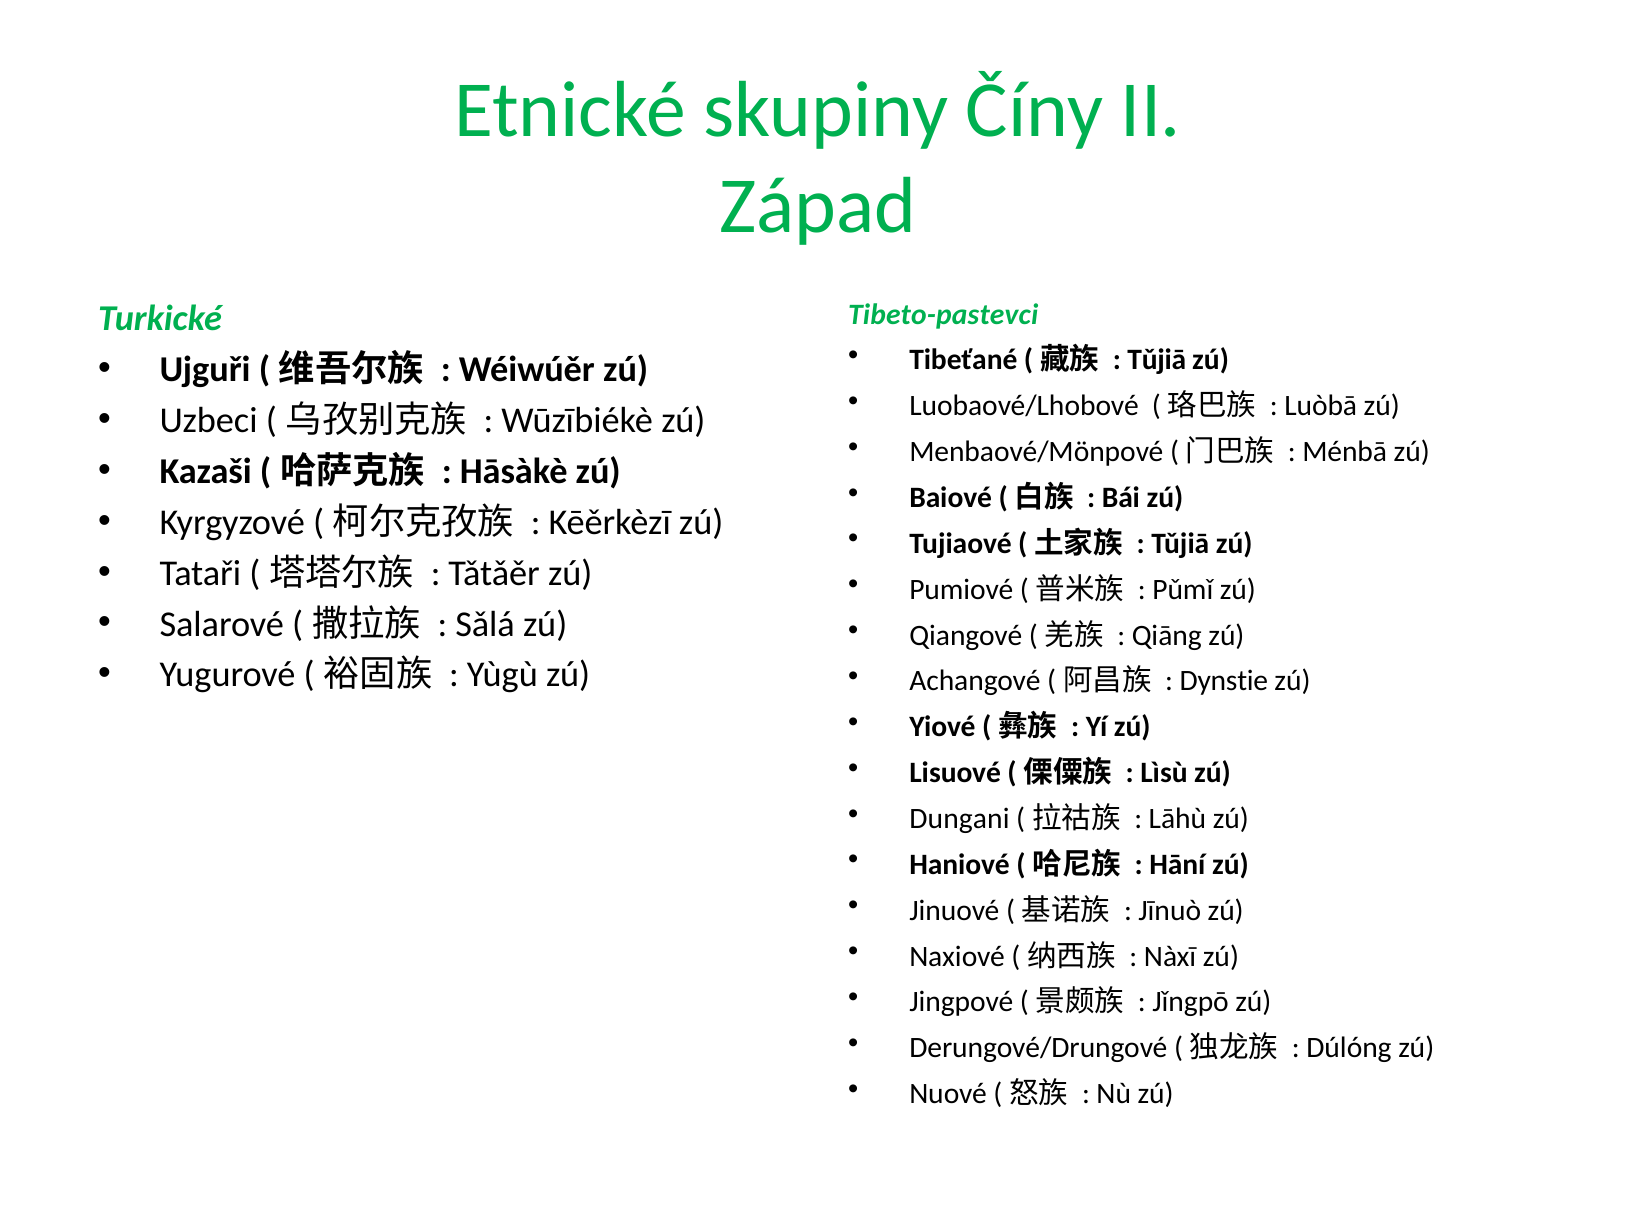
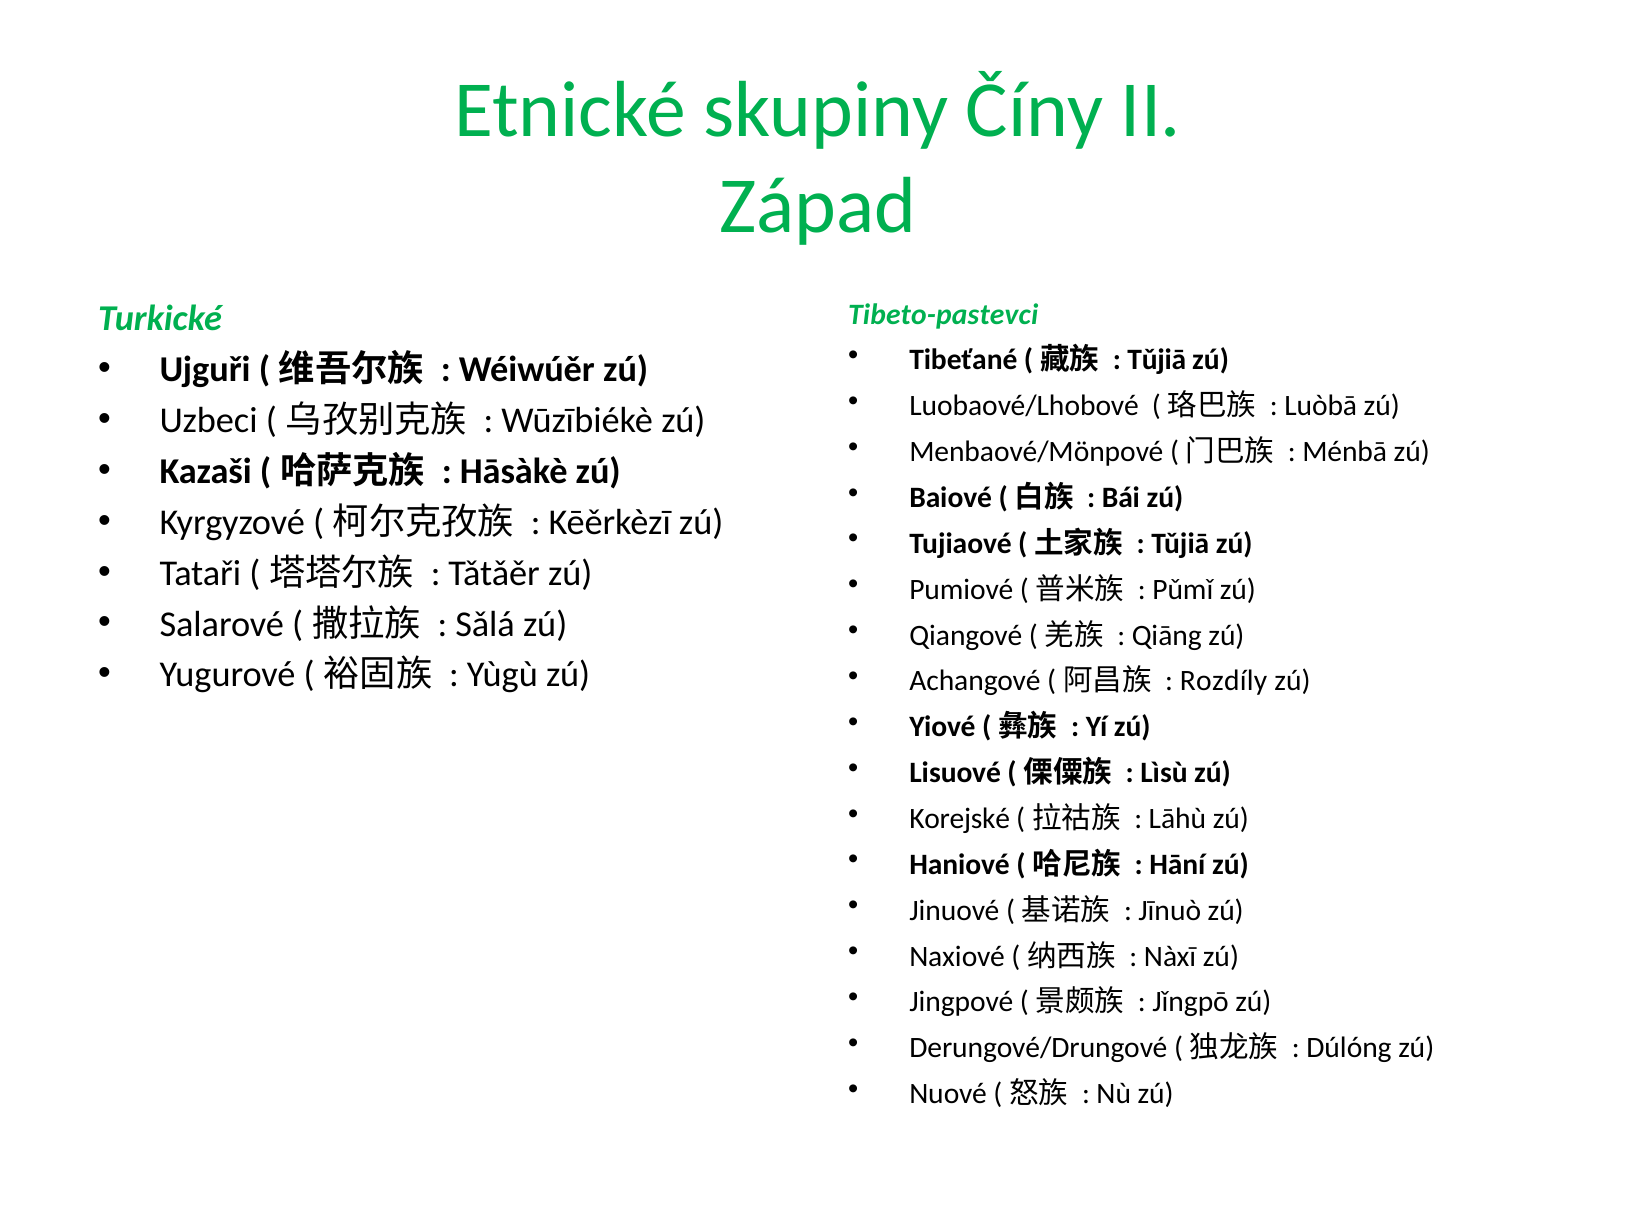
Dynstie: Dynstie -> Rozdíly (1224, 681)
Dungani: Dungani -> Korejské (960, 819)
